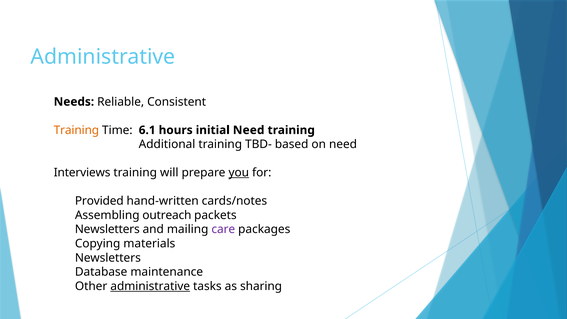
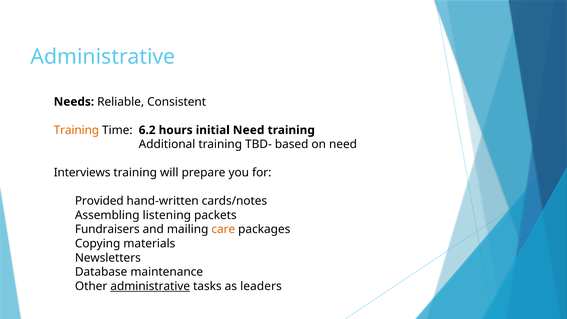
6.1: 6.1 -> 6.2 (147, 130)
you underline: present -> none (239, 173)
outreach: outreach -> listening (167, 215)
Newsletters: Newsletters -> Fundraisers (107, 229)
care colour: purple -> orange (223, 229)
sharing: sharing -> leaders (261, 286)
